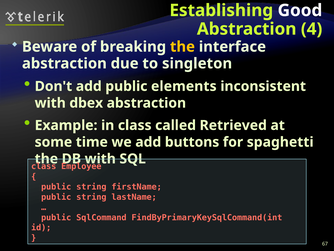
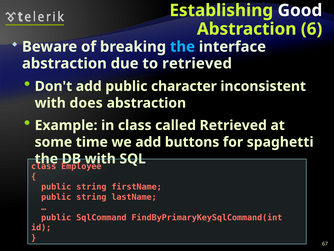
4: 4 -> 6 (312, 29)
the colour: yellow -> light blue (182, 47)
to singleton: singleton -> retrieved (197, 63)
elements: elements -> character (184, 86)
dbex: dbex -> does (86, 103)
